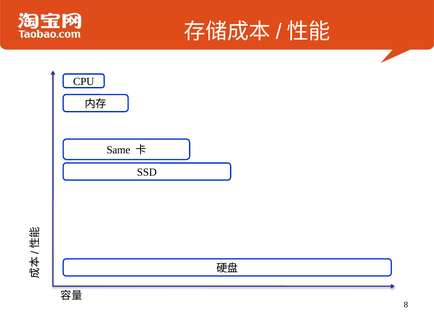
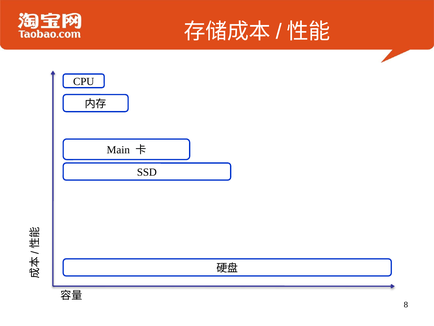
Same: Same -> Main (118, 150)
